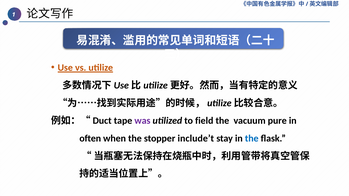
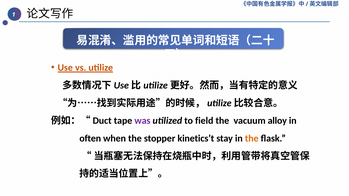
pure: pure -> alloy (277, 121)
include’t: include’t -> kinetics’t (196, 139)
the colour: blue -> orange (252, 139)
